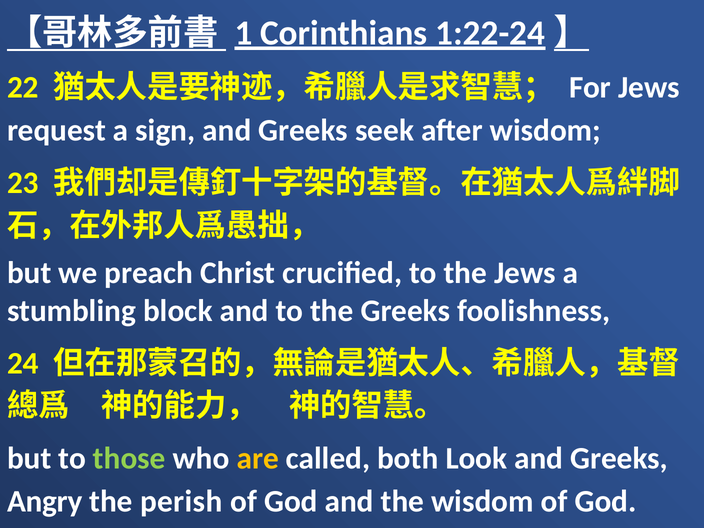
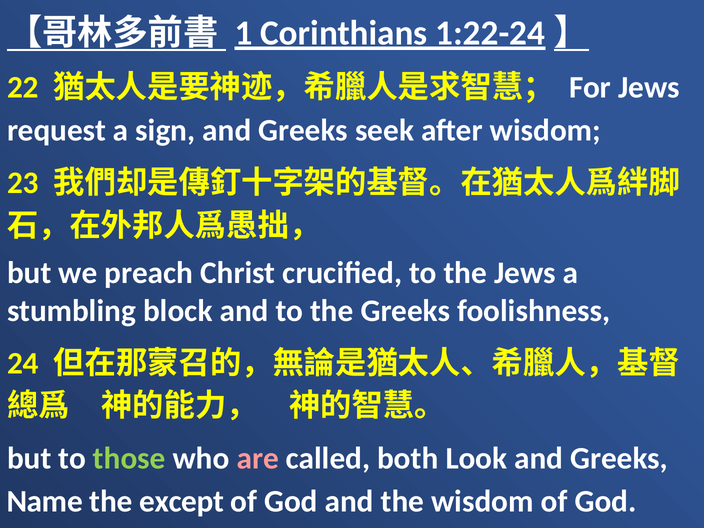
are colour: yellow -> pink (258, 459)
Angry: Angry -> Name (45, 501)
perish: perish -> except (182, 501)
